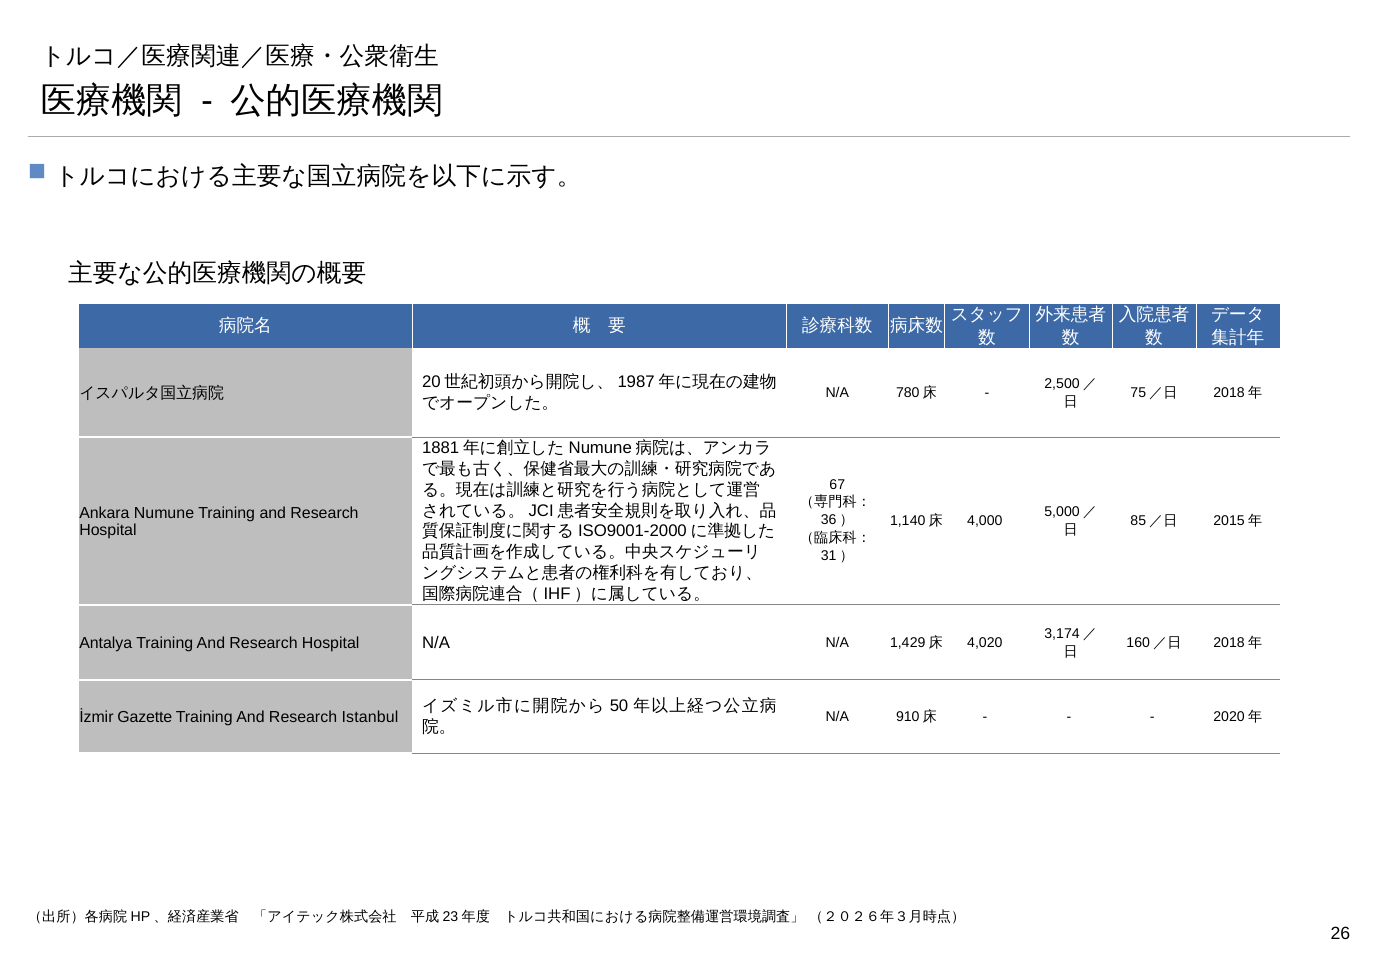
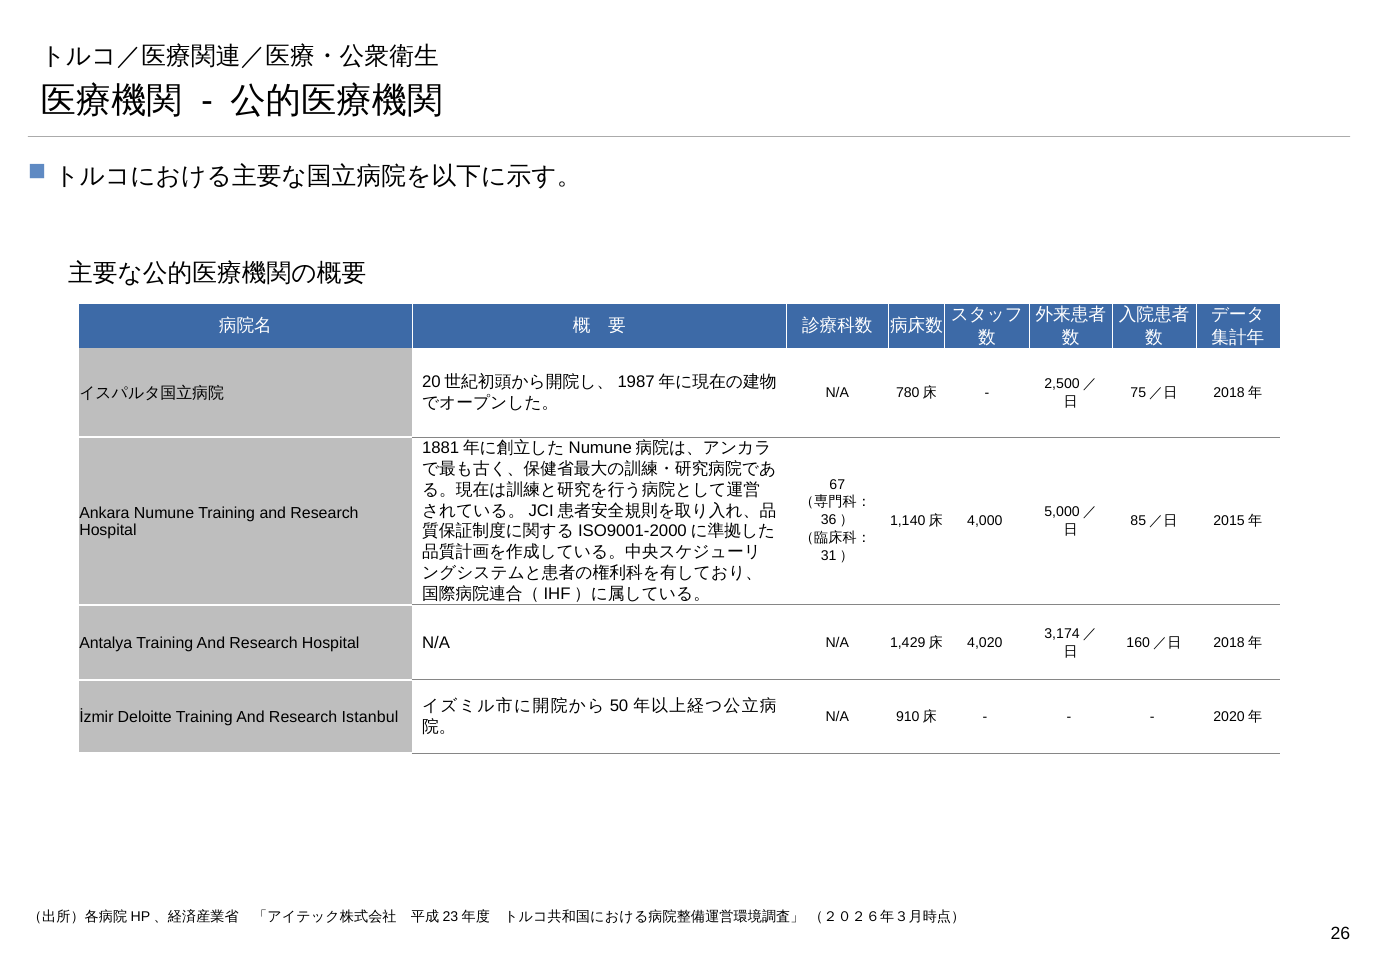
Gazette: Gazette -> Deloitte (145, 717)
